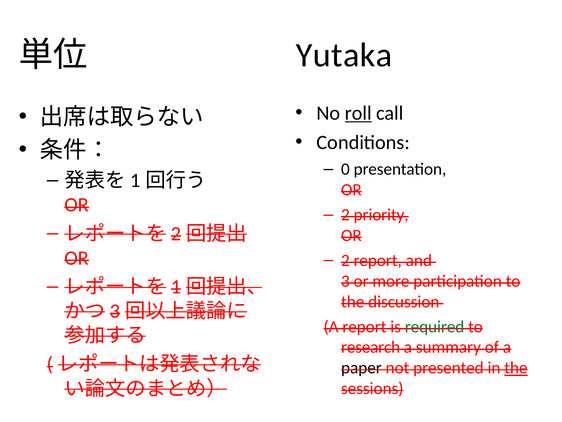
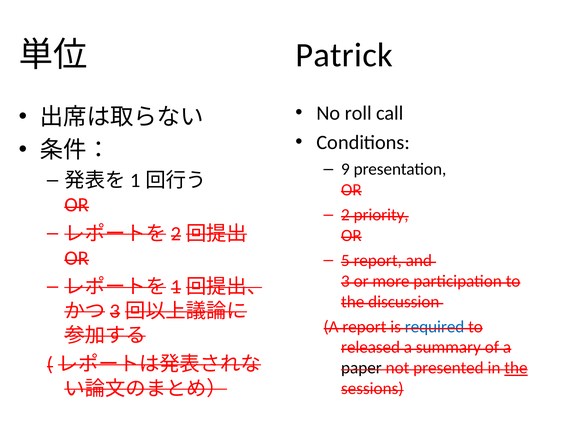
Yutaka: Yutaka -> Patrick (344, 55)
roll underline: present -> none (358, 113)
0: 0 -> 9 (345, 169)
2: 2 -> 5 (345, 260)
required colour: green -> blue (435, 326)
research: research -> released (371, 347)
